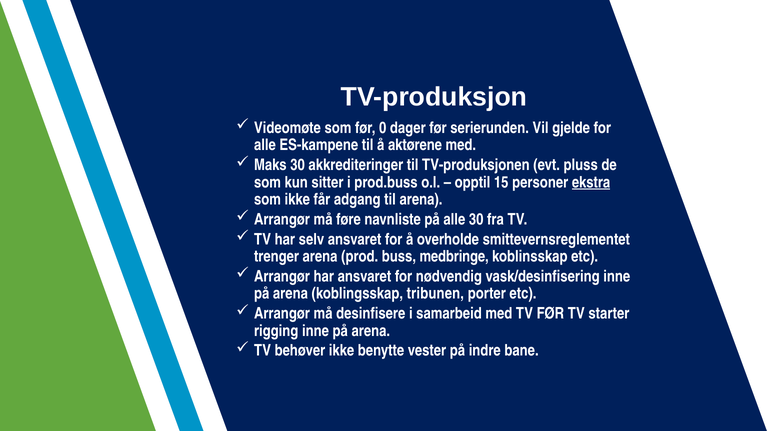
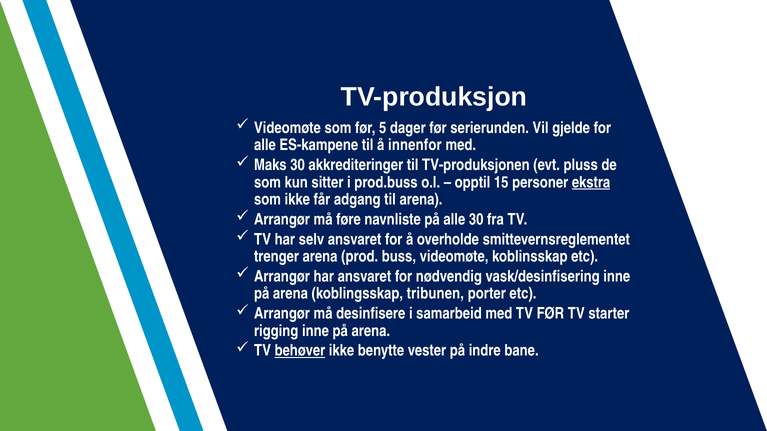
0: 0 -> 5 (383, 128)
aktørene: aktørene -> innenfor (415, 145)
buss medbringe: medbringe -> videomøte (454, 257)
behøver underline: none -> present (300, 351)
